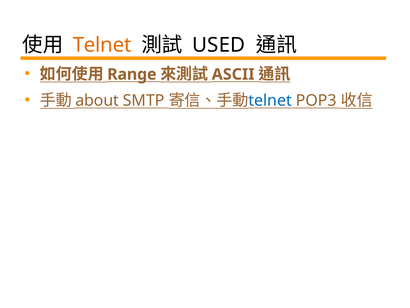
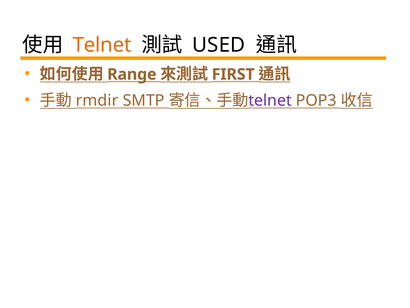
ASCII: ASCII -> FIRST (233, 74)
about: about -> rmdir (97, 100)
telnet colour: blue -> purple (270, 100)
